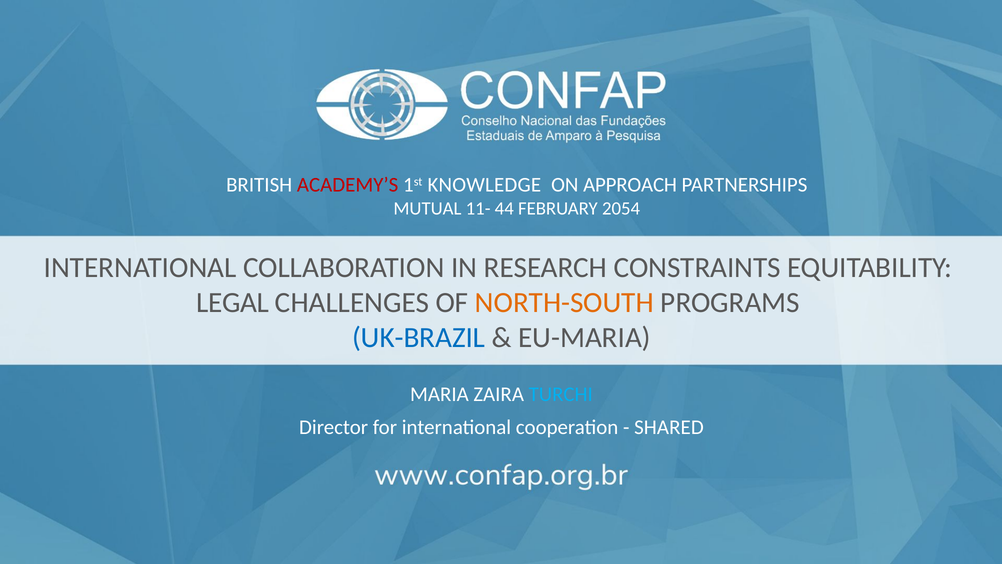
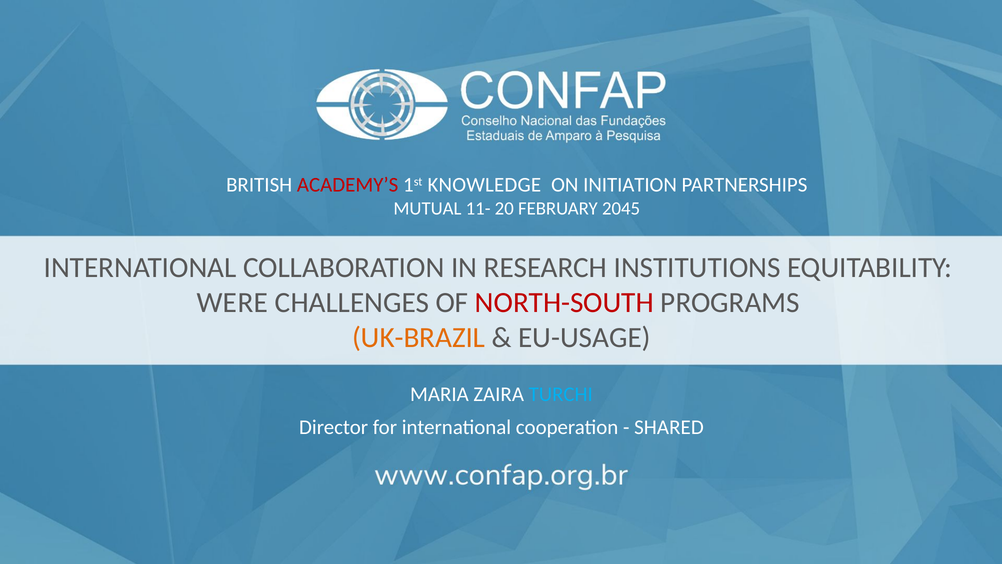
APPROACH: APPROACH -> INITIATION (630, 185)
44: 44 -> 20 (504, 209)
2054: 2054 -> 2045 (621, 209)
CONSTRAINTS: CONSTRAINTS -> INSTITUTIONS (697, 267)
LEGAL: LEGAL -> WERE (232, 303)
NORTH-SOUTH colour: orange -> red (564, 303)
UK-BRAZIL colour: blue -> orange (419, 338)
EU-MARIA: EU-MARIA -> EU-USAGE (585, 338)
